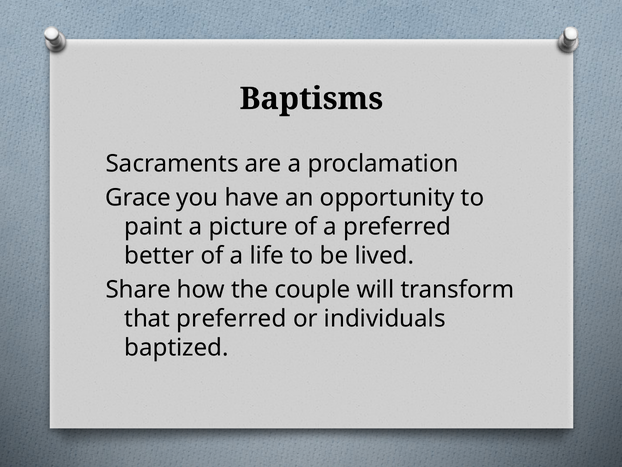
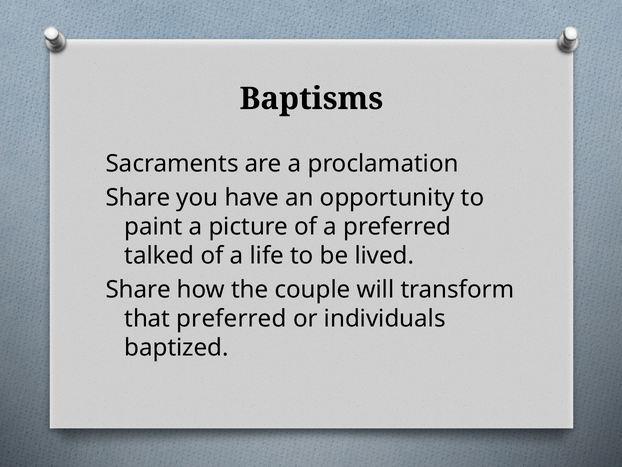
Grace: Grace -> Share (138, 197)
better: better -> talked (159, 255)
